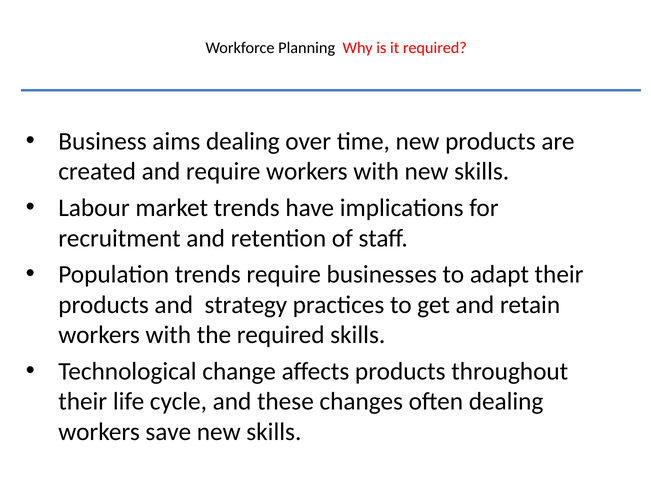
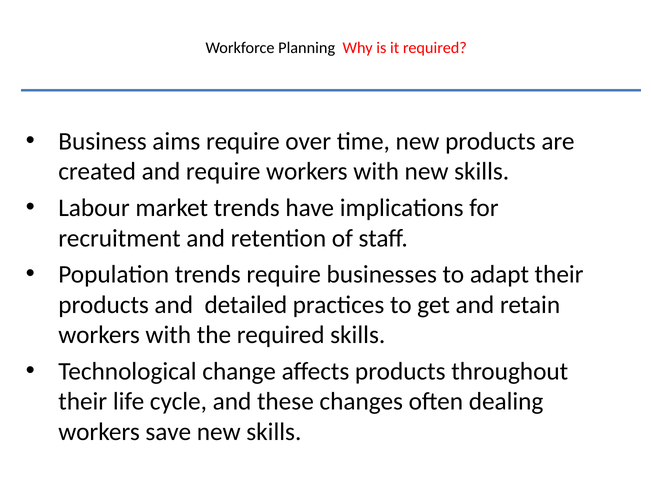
aims dealing: dealing -> require (243, 141)
strategy: strategy -> detailed (246, 305)
